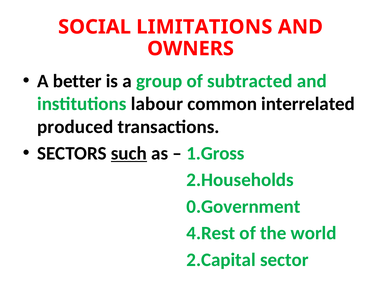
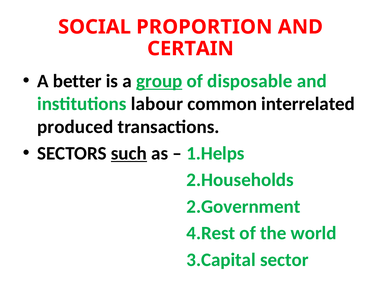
LIMITATIONS: LIMITATIONS -> PROPORTION (204, 27)
OWNERS: OWNERS -> CERTAIN (191, 49)
group underline: none -> present (159, 81)
subtracted: subtracted -> disposable (250, 81)
1.Gross: 1.Gross -> 1.Helps (215, 154)
0.Government: 0.Government -> 2.Government (243, 207)
2.Capital: 2.Capital -> 3.Capital (221, 260)
